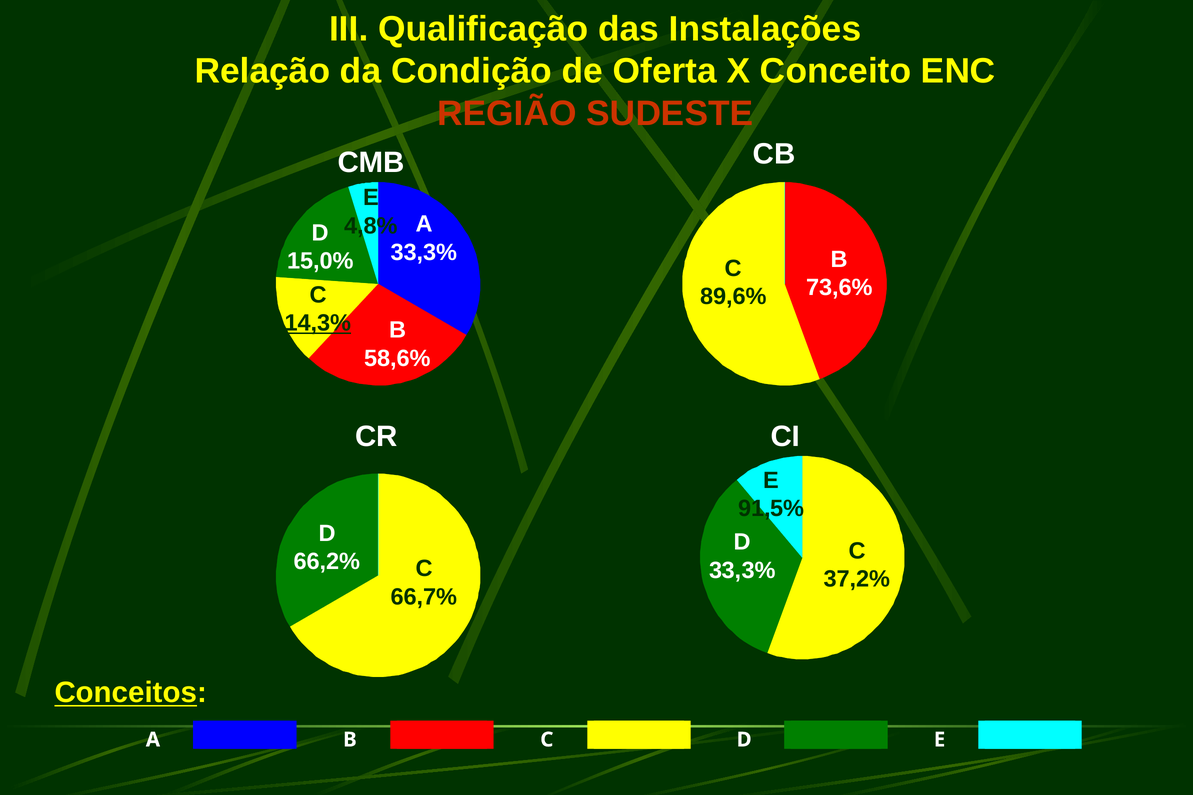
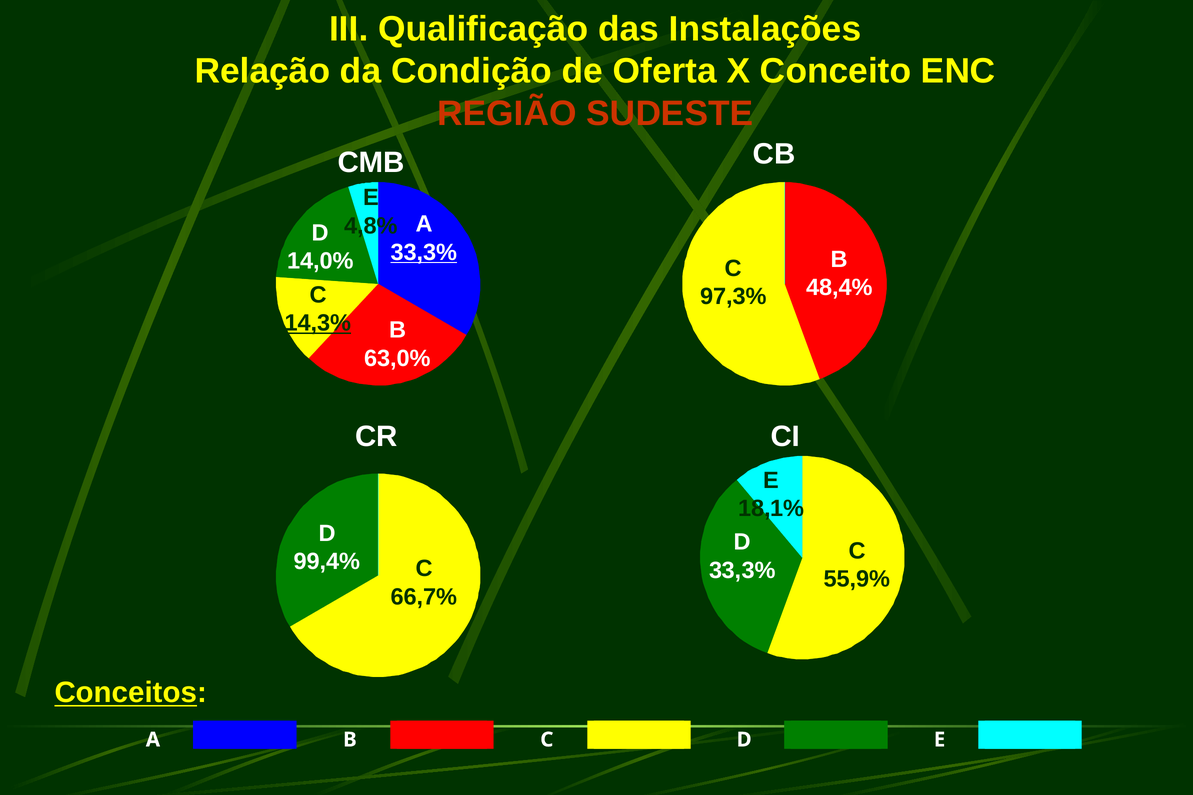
33,3% underline: none -> present (424, 252)
15,0%: 15,0% -> 14,0% (320, 261)
73,6%: 73,6% -> 48,4% (839, 288)
89,6%: 89,6% -> 97,3% (733, 297)
58,6%: 58,6% -> 63,0% (398, 358)
91,5%: 91,5% -> 18,1% (771, 509)
66,2%: 66,2% -> 99,4% (327, 562)
37,2%: 37,2% -> 55,9% (857, 579)
